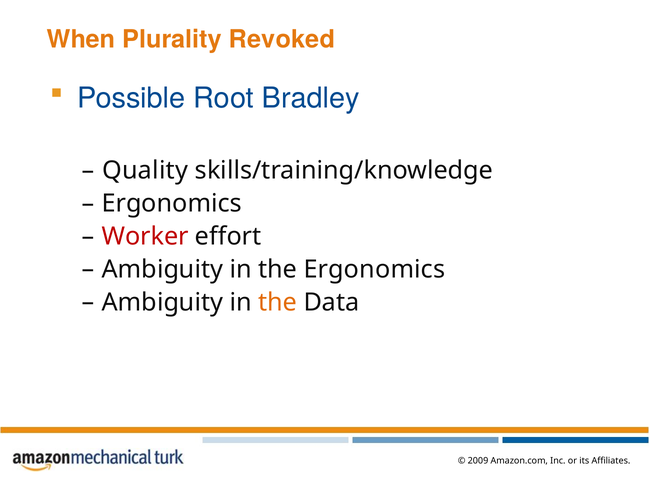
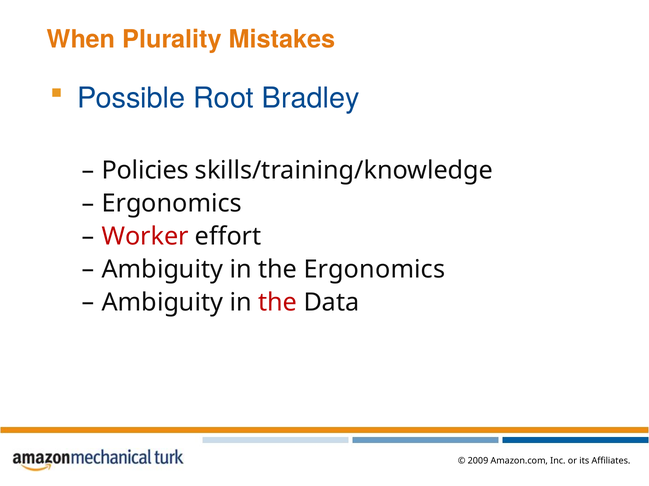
Revoked: Revoked -> Mistakes (282, 40)
Quality: Quality -> Policies (145, 171)
the colour: orange -> red (278, 303)
